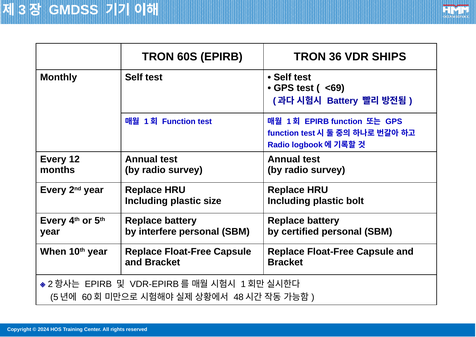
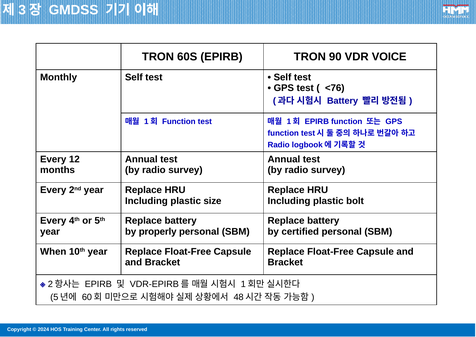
36: 36 -> 90 (335, 57)
SHIPS: SHIPS -> VOICE (389, 57)
<69: <69 -> <76 (335, 88)
interfere: interfere -> properly (158, 231)
